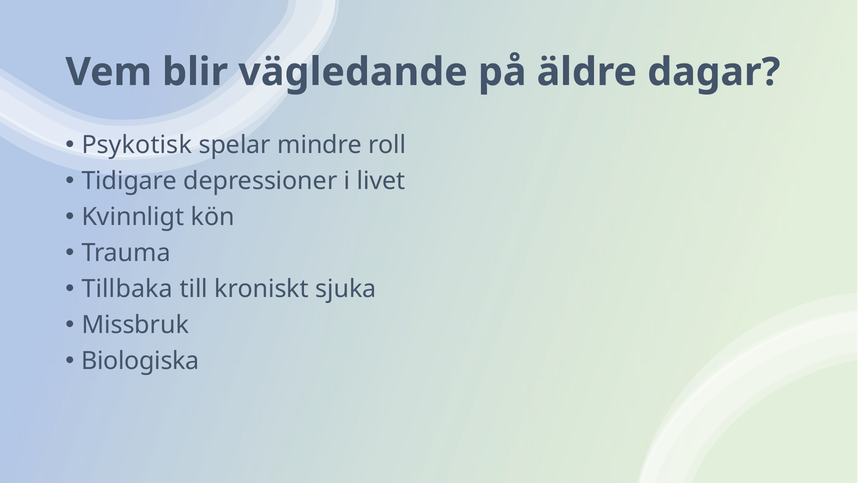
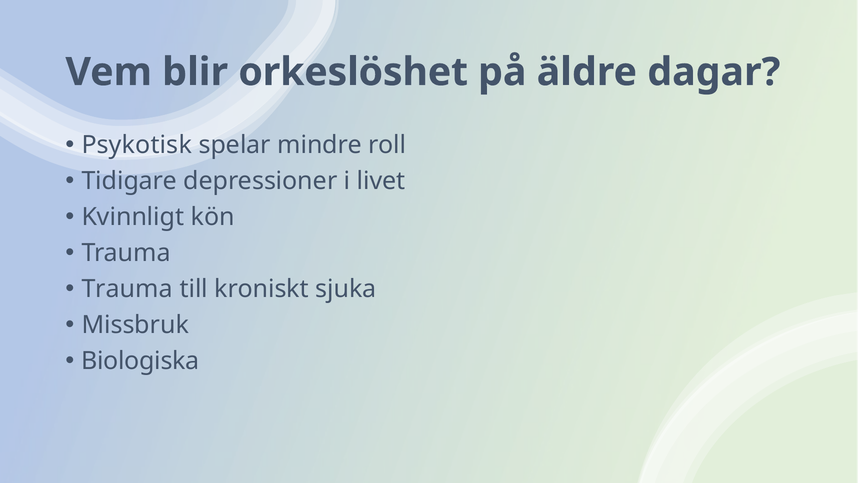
vägledande: vägledande -> orkeslöshet (353, 72)
Tillbaka: Tillbaka -> Trauma (127, 289)
